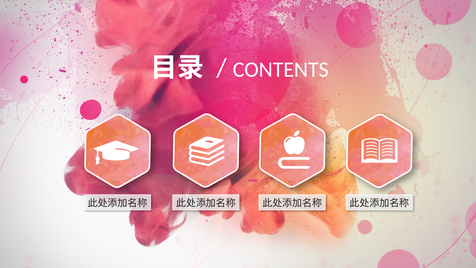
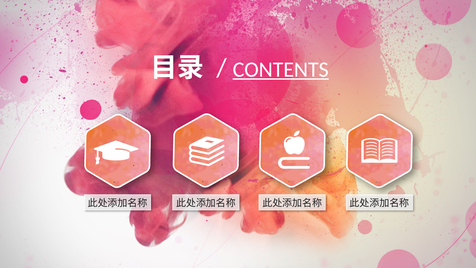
CONTENTS underline: none -> present (281, 70)
